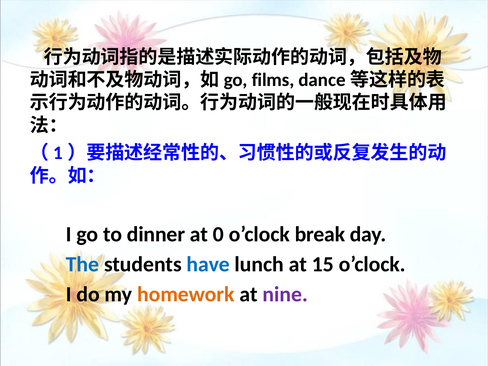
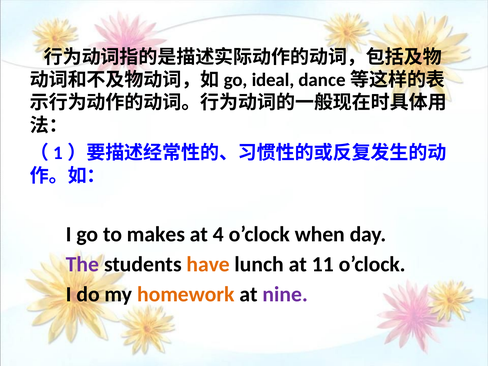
films: films -> ideal (273, 80)
dinner: dinner -> makes (156, 234)
0: 0 -> 4 (218, 234)
break: break -> when (320, 234)
The colour: blue -> purple (82, 264)
have colour: blue -> orange (208, 264)
15: 15 -> 11 (323, 264)
